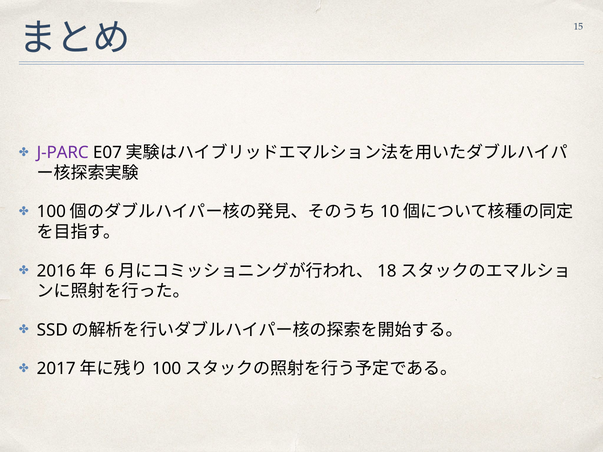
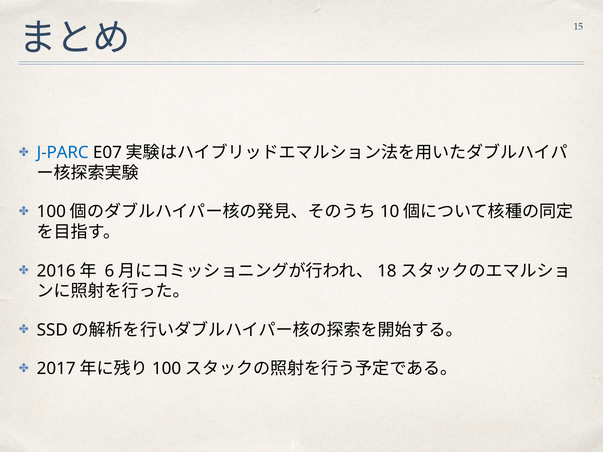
J-PARC colour: purple -> blue (63, 153)
